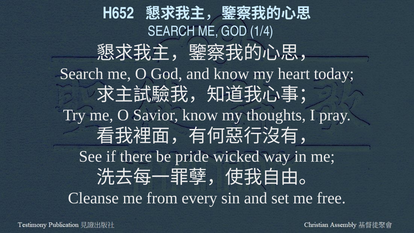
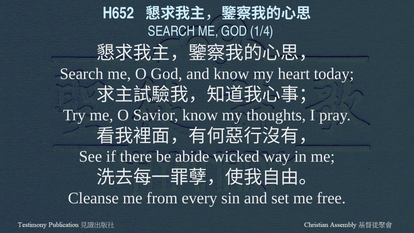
pride: pride -> abide (192, 157)
